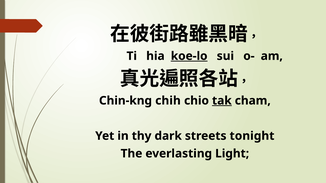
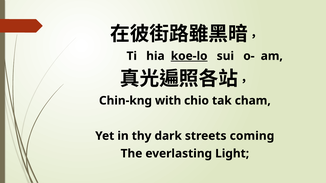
chih: chih -> with (168, 101)
tak underline: present -> none (222, 101)
tonight: tonight -> coming (252, 136)
